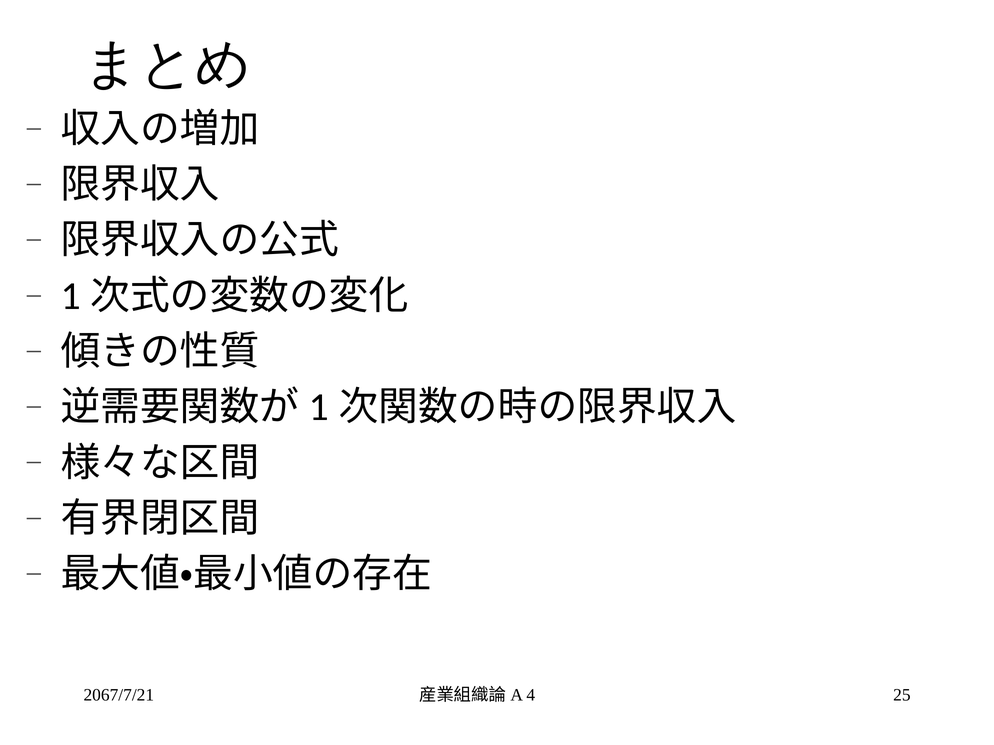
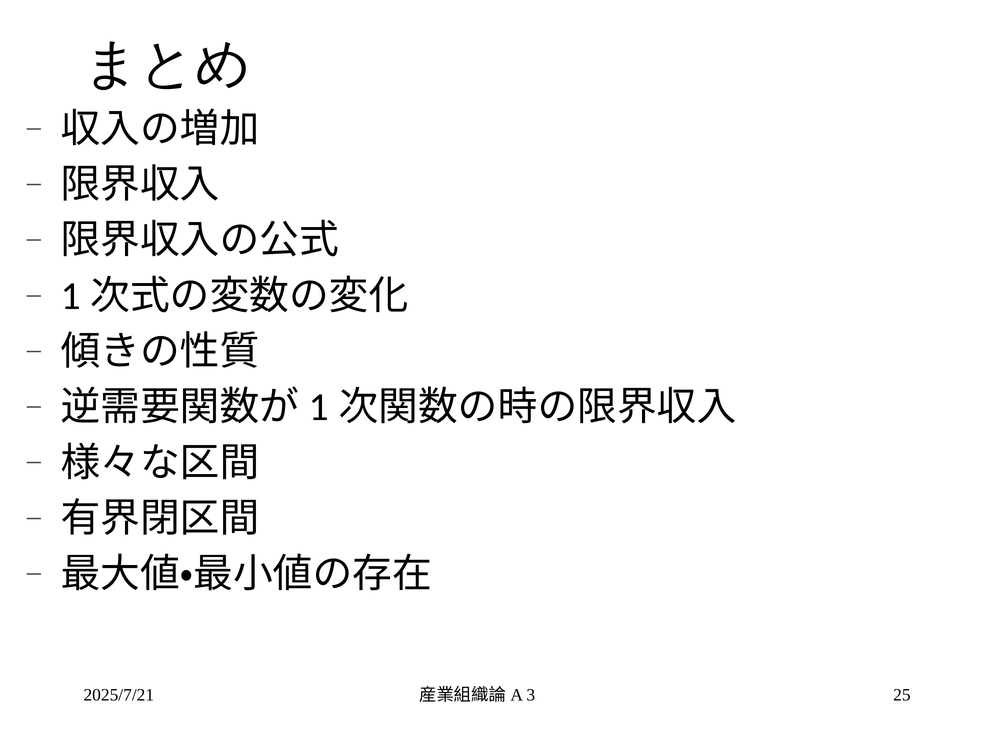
2067/7/21: 2067/7/21 -> 2025/7/21 (119, 695)
4: 4 -> 3 (531, 695)
